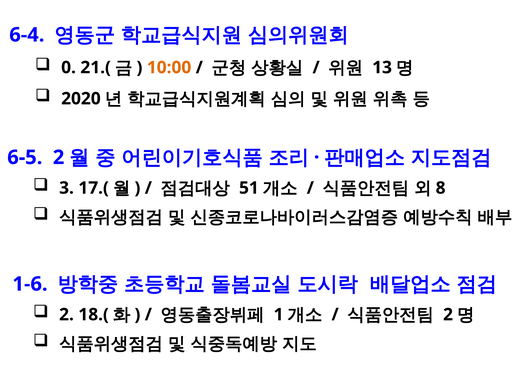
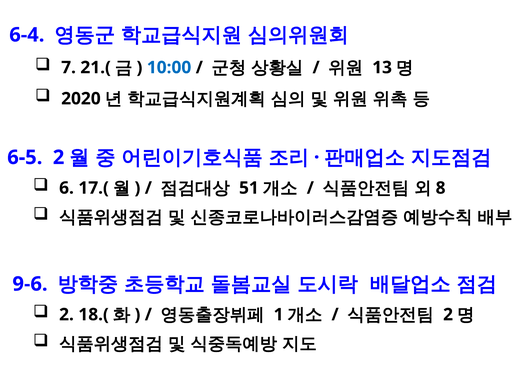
0: 0 -> 7 (69, 68)
10:00 colour: orange -> blue (169, 68)
3: 3 -> 6 (67, 188)
1-6: 1-6 -> 9-6 (30, 284)
